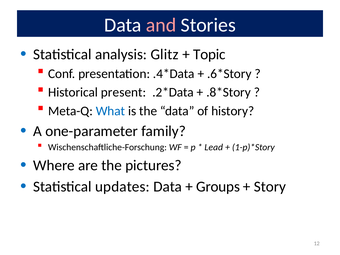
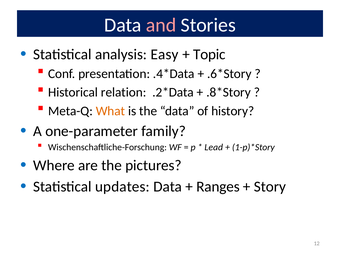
Glitz: Glitz -> Easy (165, 54)
present: present -> relation (124, 92)
What colour: blue -> orange (110, 111)
Groups: Groups -> Ranges (218, 187)
